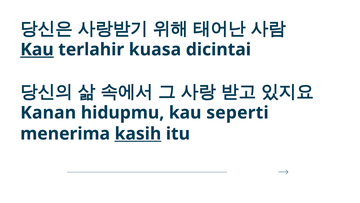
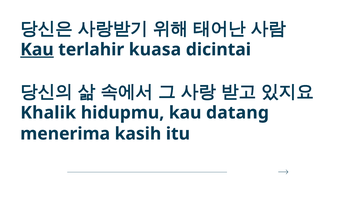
Kanan: Kanan -> Khalik (48, 112)
seperti: seperti -> datang (237, 112)
kasih underline: present -> none (138, 133)
